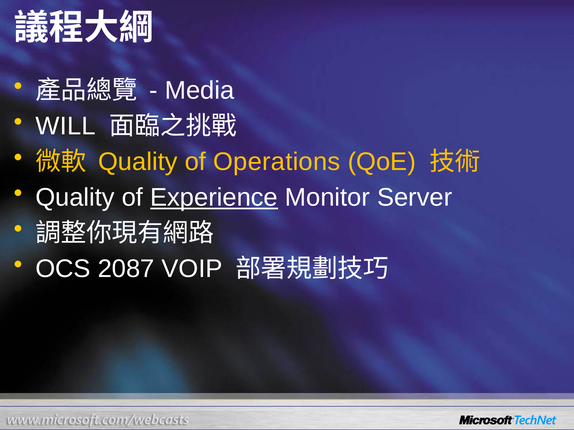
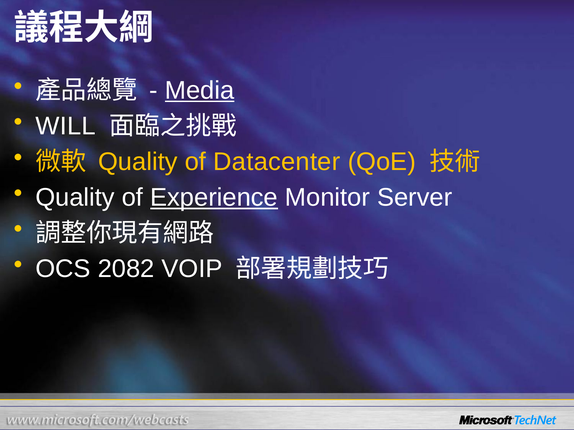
Media underline: none -> present (200, 91)
Operations: Operations -> Datacenter (277, 162)
2087: 2087 -> 2082 (126, 269)
